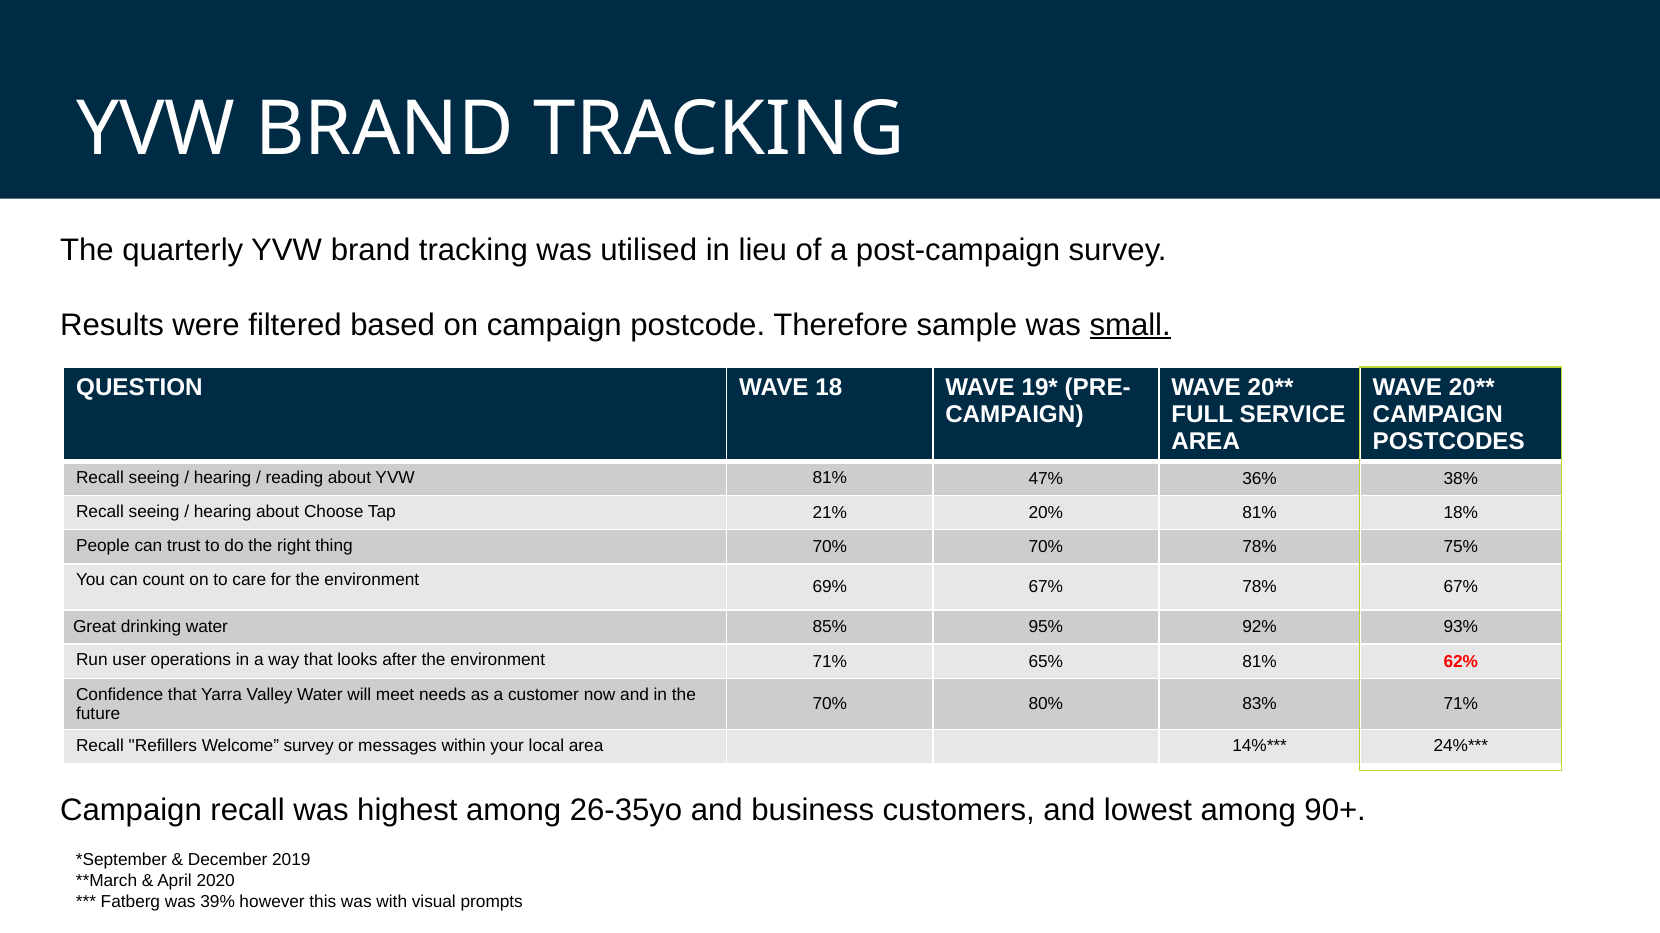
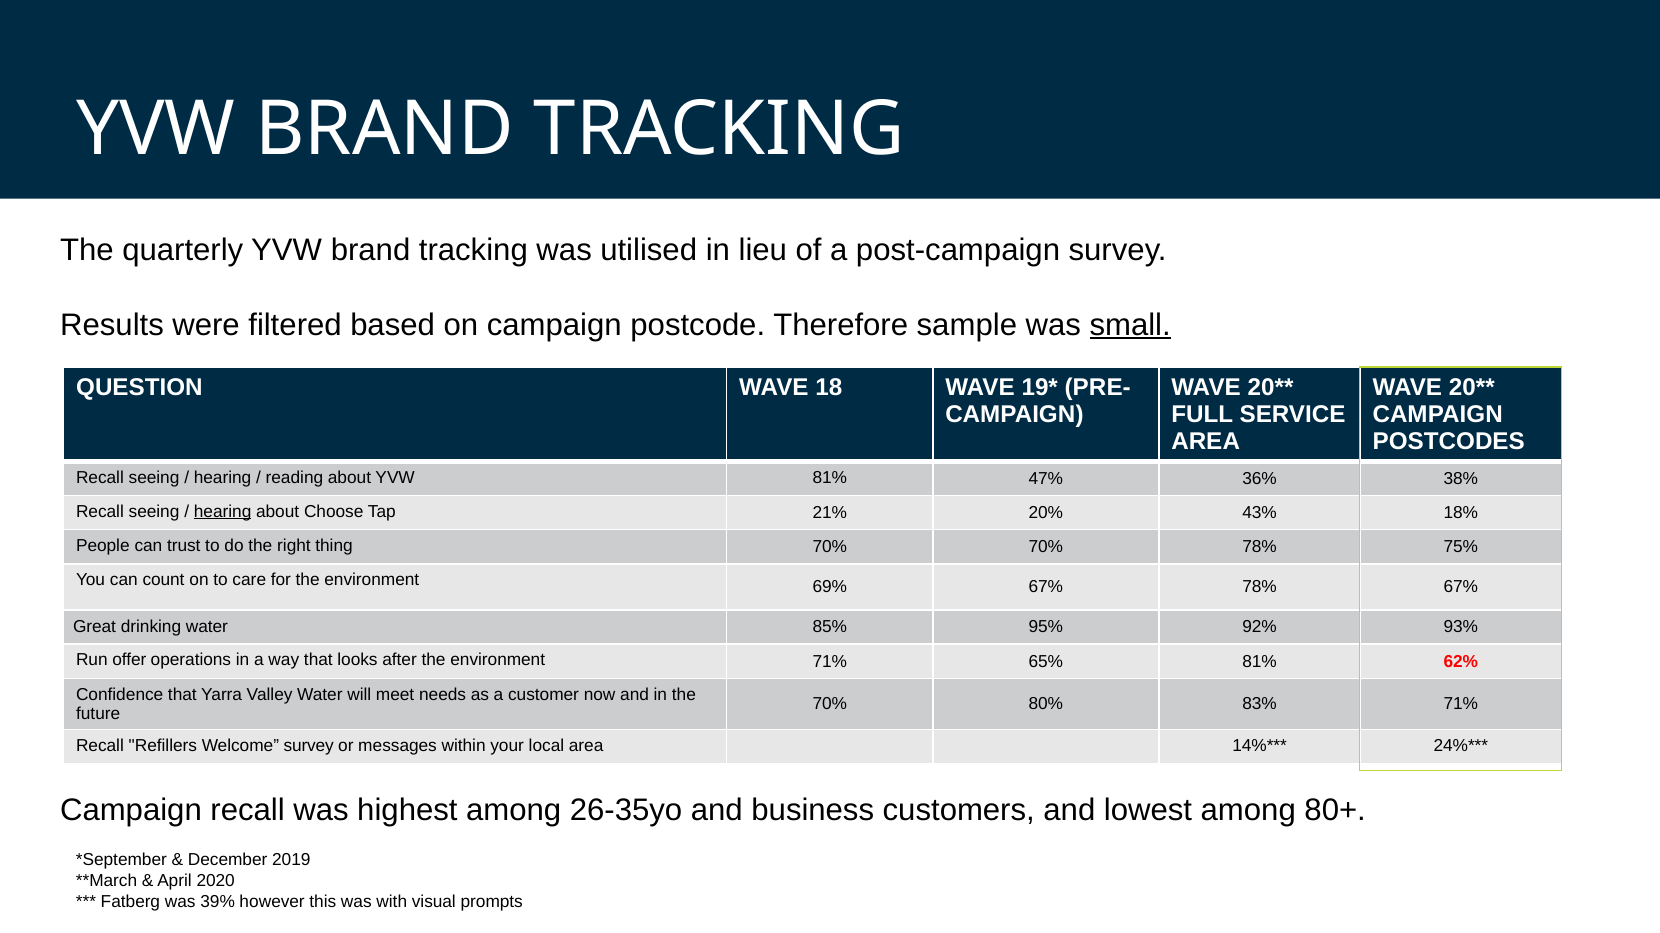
hearing underline: none -> present (223, 512)
20% 81%: 81% -> 43% (1260, 513)
user: user -> offer (129, 661)
90+: 90+ -> 80+ (1335, 811)
